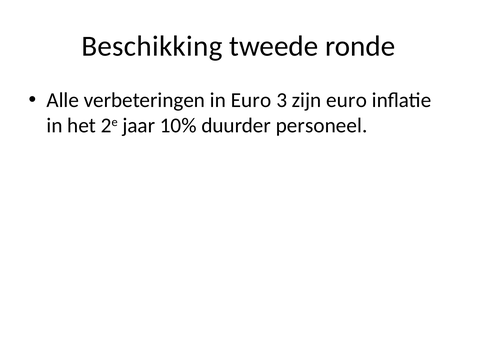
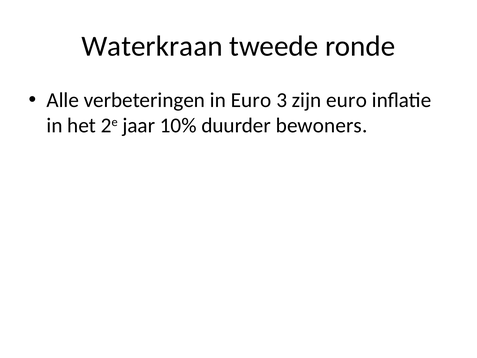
Beschikking: Beschikking -> Waterkraan (152, 46)
personeel: personeel -> bewoners (322, 126)
